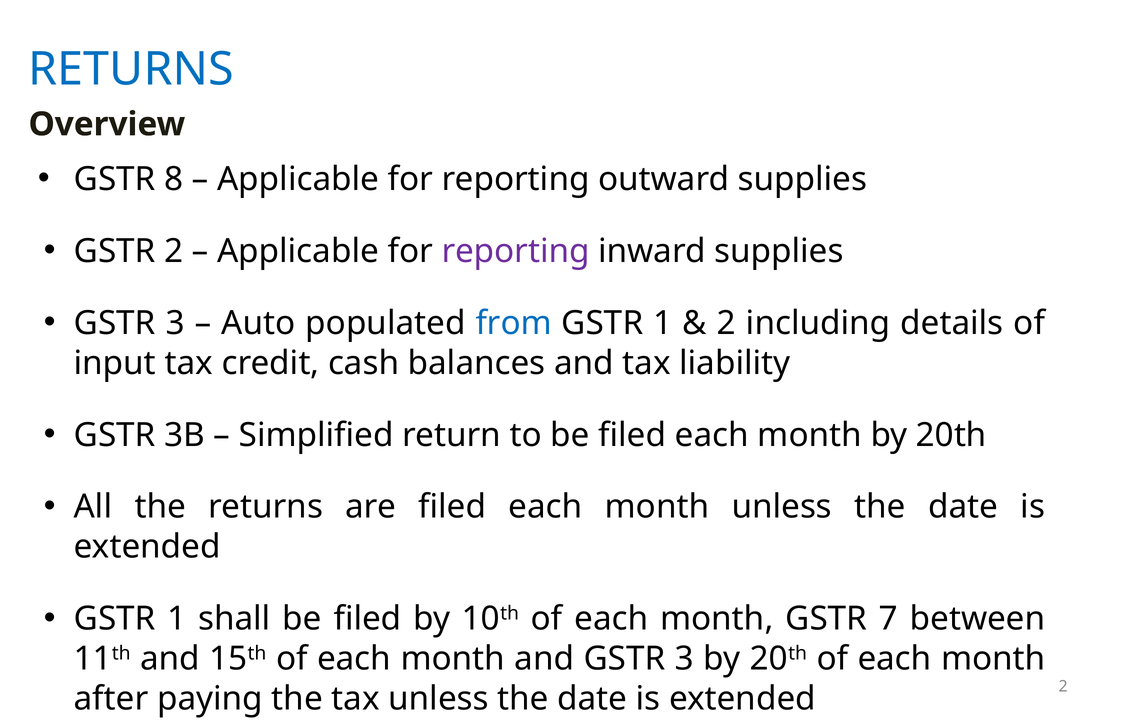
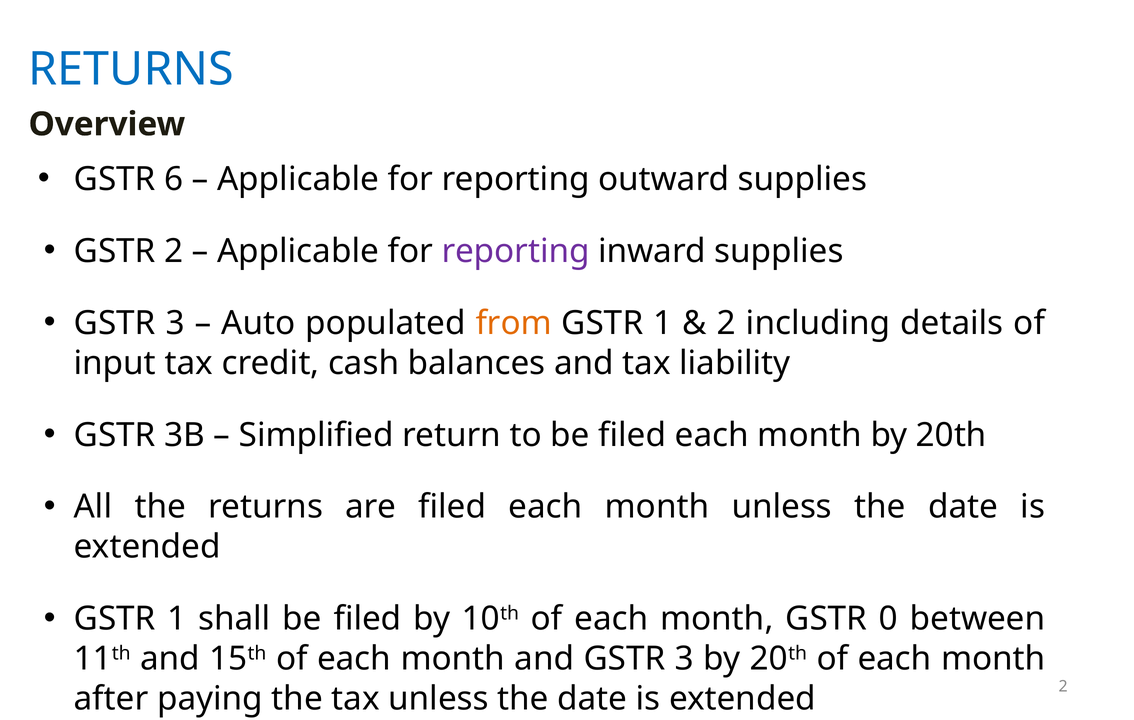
8: 8 -> 6 (174, 179)
from colour: blue -> orange (514, 323)
7: 7 -> 0 (889, 619)
